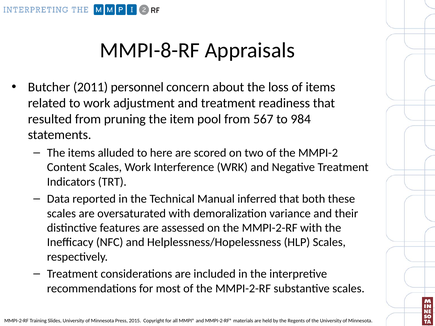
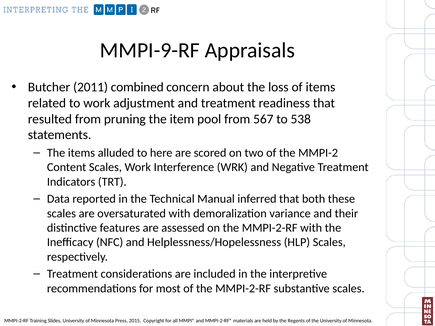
MMPI-8-RF: MMPI-8-RF -> MMPI-9-RF (150, 50)
personnel: personnel -> combined (137, 87)
984: 984 -> 538 (301, 119)
